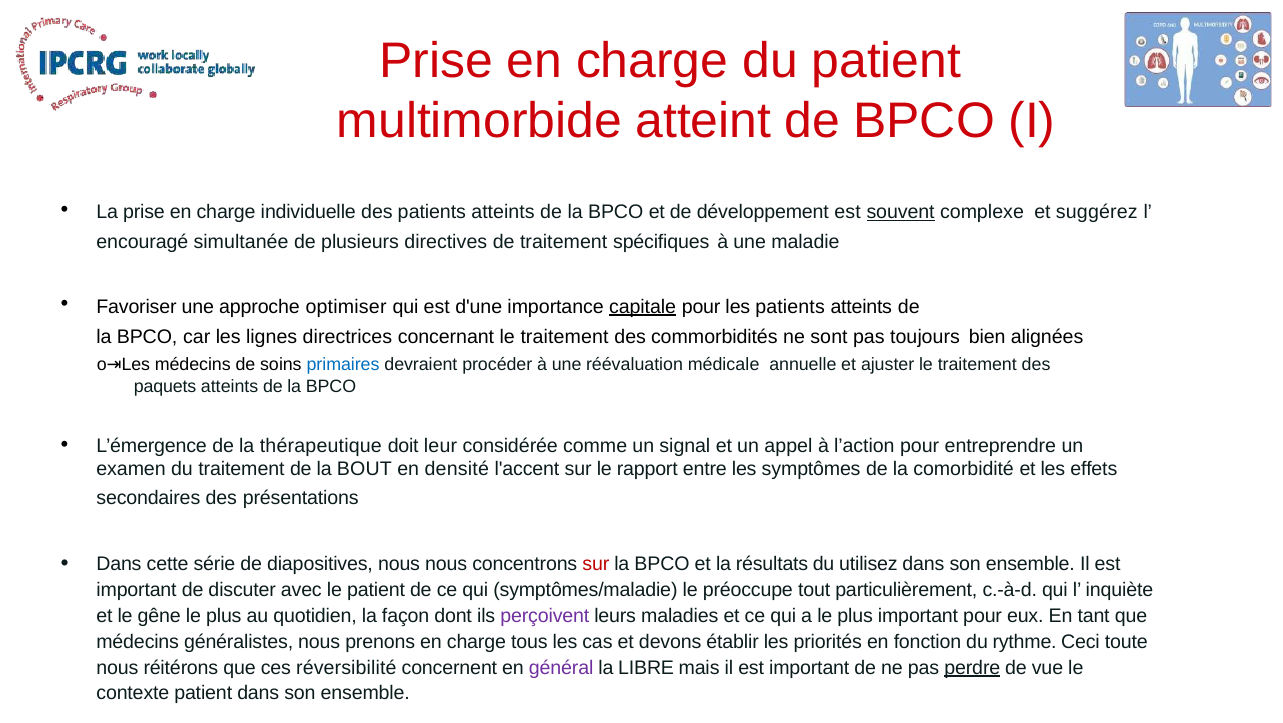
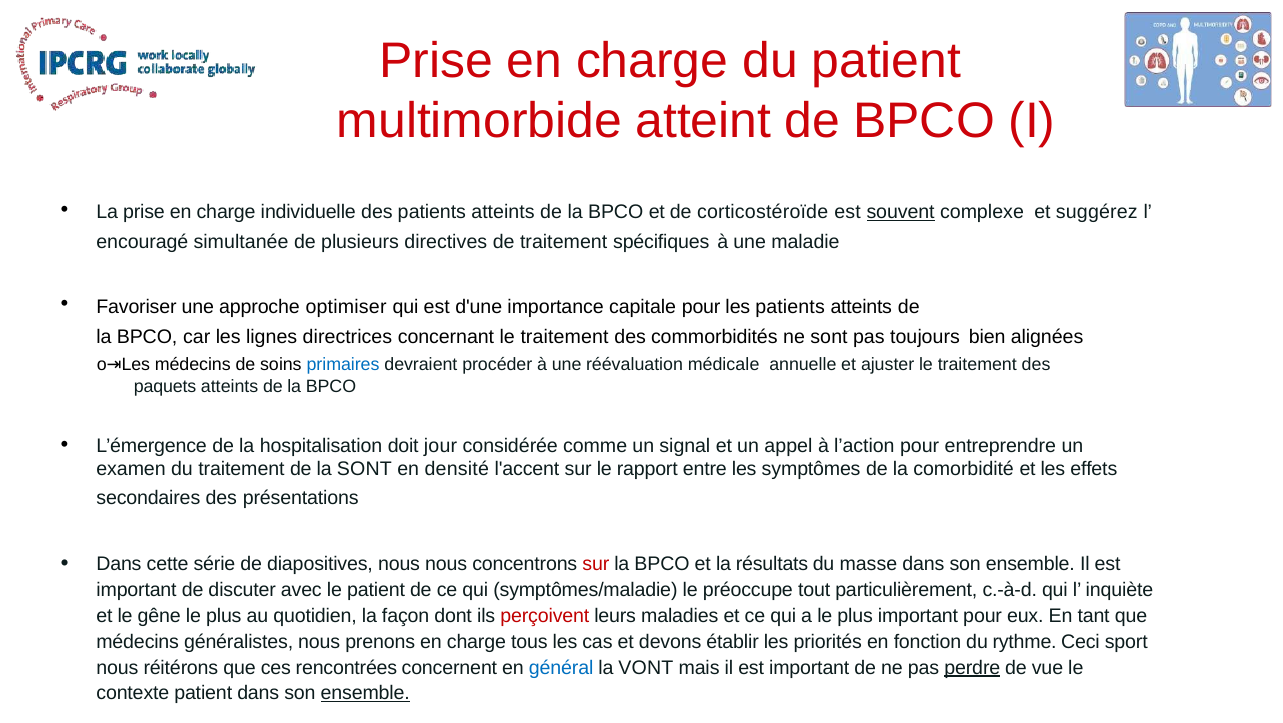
développement: développement -> corticostéroïde (763, 212)
capitale underline: present -> none (643, 306)
thérapeutique: thérapeutique -> hospitalisation (321, 445)
leur: leur -> jour (441, 445)
la BOUT: BOUT -> SONT (364, 469)
utilisez: utilisez -> masse (868, 564)
perçoivent colour: purple -> red (545, 615)
toute: toute -> sport (1126, 641)
réversibilité: réversibilité -> rencontrées (346, 667)
général colour: purple -> blue (561, 667)
LIBRE: LIBRE -> VONT (646, 667)
ensemble underline: none -> present (365, 693)
